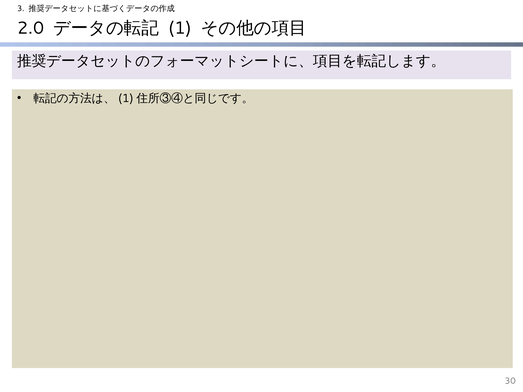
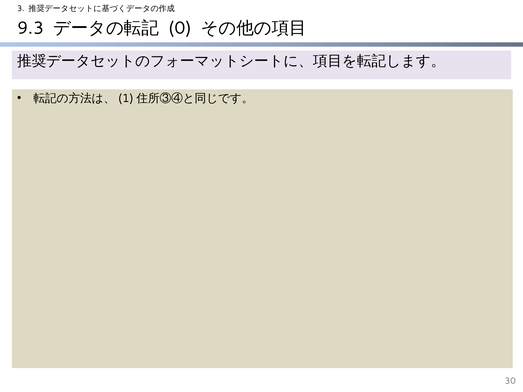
2.0: 2.0 -> 9.3 (31, 28)
1: 1 -> 0 (180, 28)
